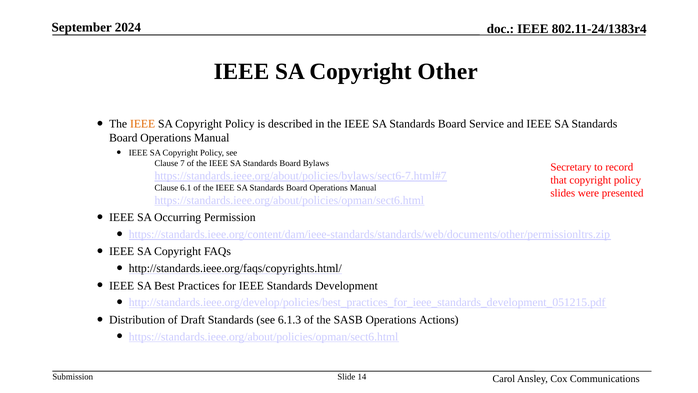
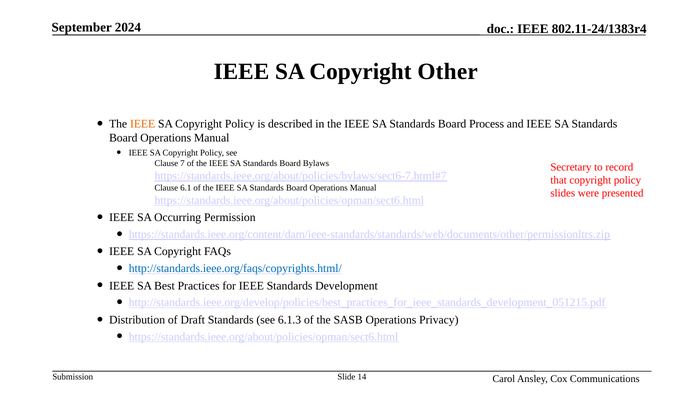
Service: Service -> Process (487, 124)
http://standards.ieee.org/faqs/copyrights.html/ colour: black -> blue (235, 268)
Actions: Actions -> Privacy (439, 320)
